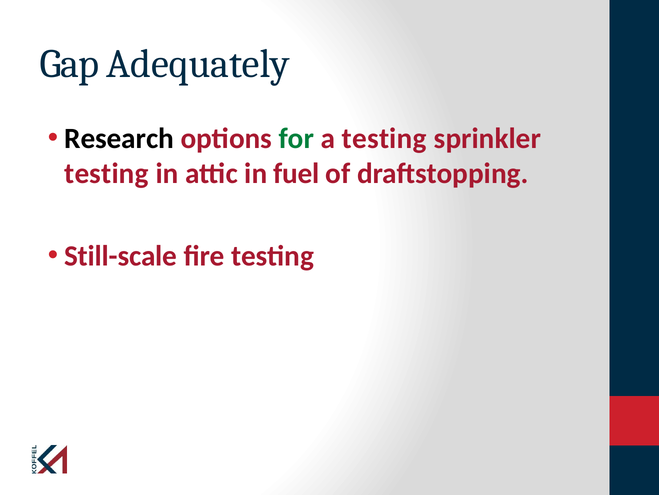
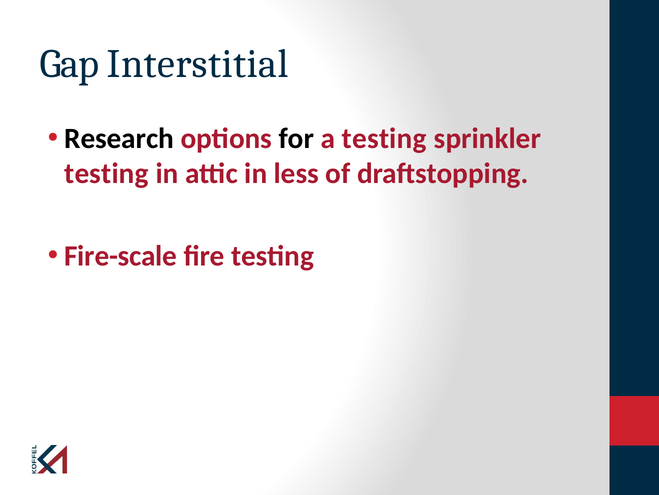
Adequately: Adequately -> Interstitial (198, 64)
for colour: green -> black (296, 138)
fuel: fuel -> less (296, 173)
Still-scale: Still-scale -> Fire-scale (121, 256)
